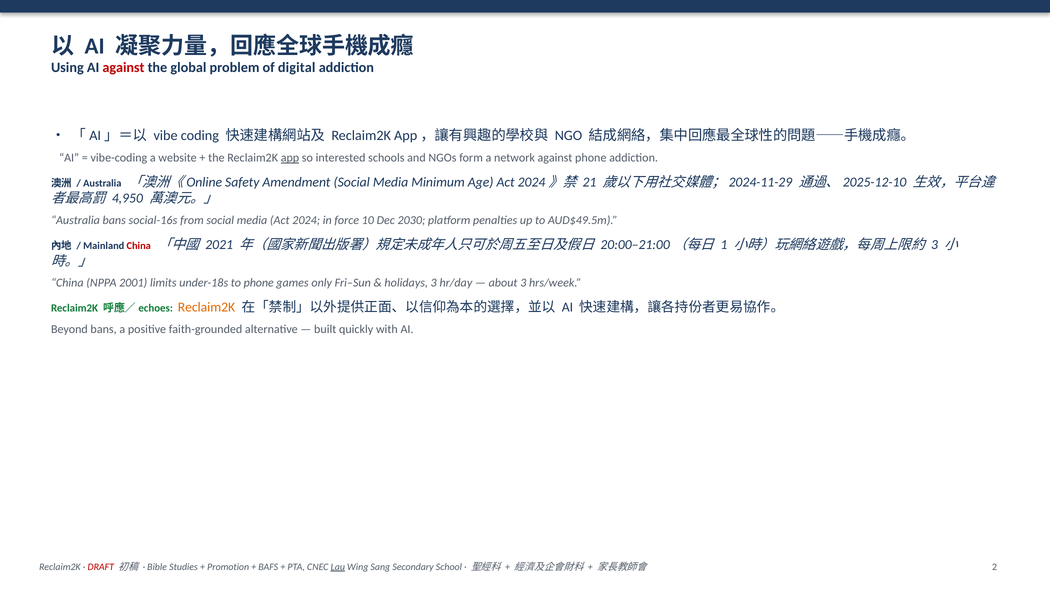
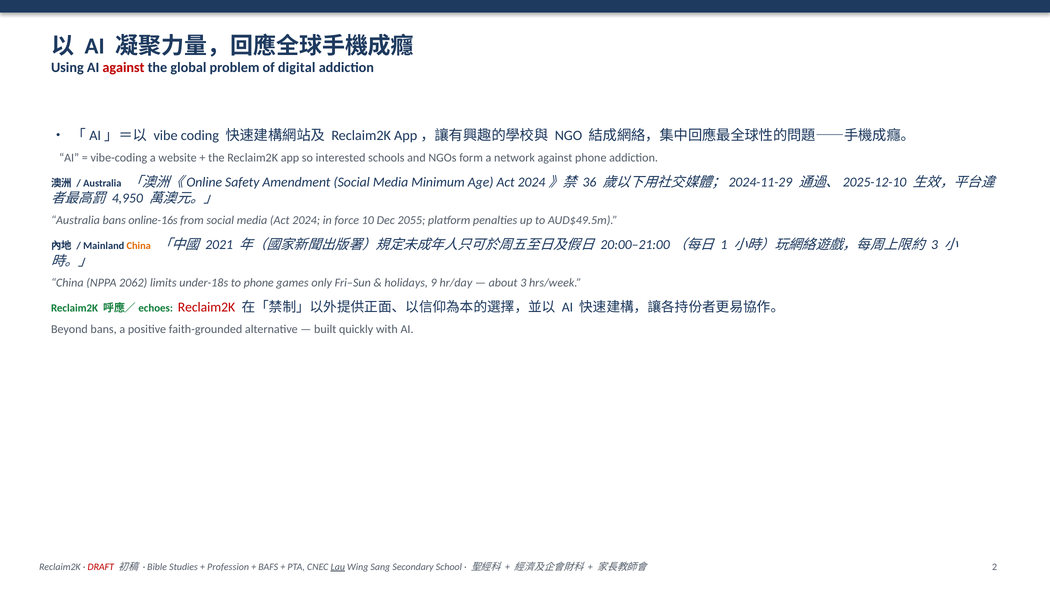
app underline: present -> none (290, 158)
21: 21 -> 36 (589, 182)
social-16s: social-16s -> online-16s (153, 220)
2030: 2030 -> 2055 (411, 220)
China colour: red -> orange (139, 246)
2001: 2001 -> 2062 (133, 283)
holidays 3: 3 -> 9 (434, 283)
Reclaim2K colour: orange -> red (206, 307)
Promotion: Promotion -> Profession (228, 566)
